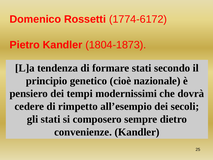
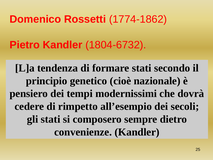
1774-6172: 1774-6172 -> 1774-1862 (138, 19)
1804-1873: 1804-1873 -> 1804-6732 (116, 45)
